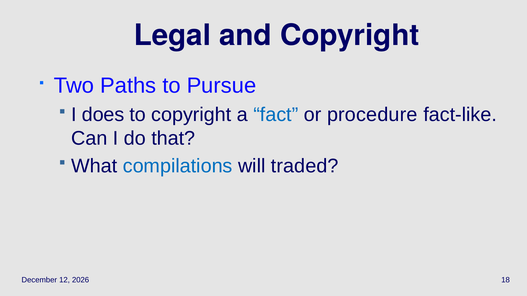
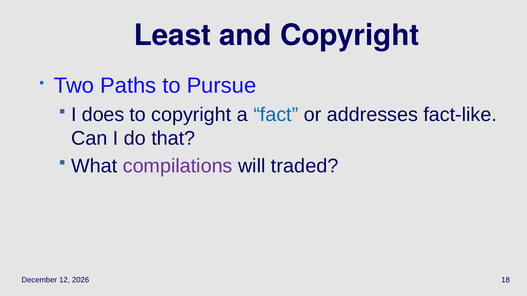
Legal: Legal -> Least (172, 36)
procedure: procedure -> addresses (372, 115)
compilations colour: blue -> purple (178, 166)
